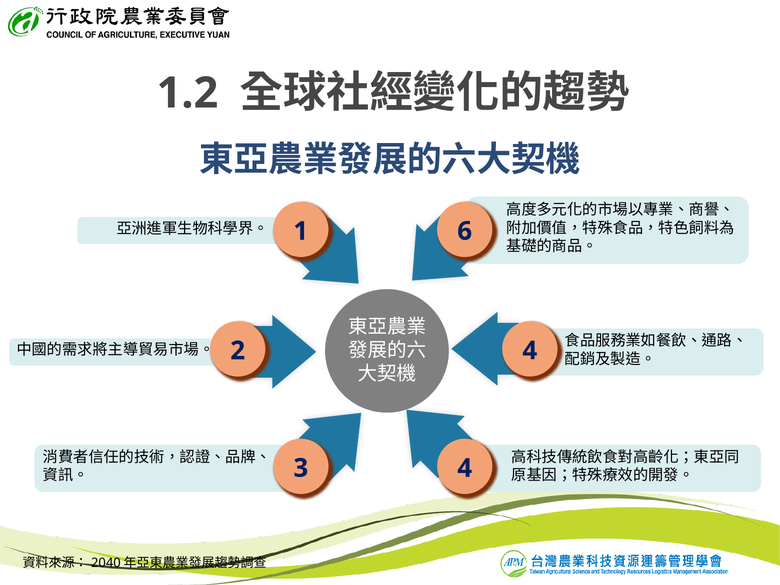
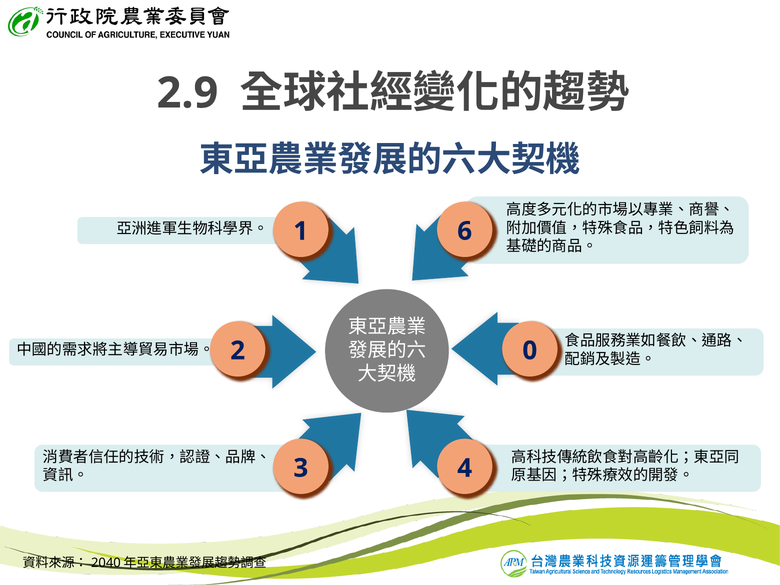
1.2: 1.2 -> 2.9 (187, 93)
2 4: 4 -> 0 (530, 351)
